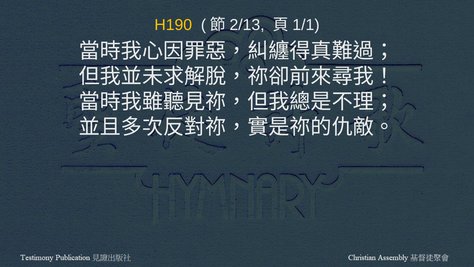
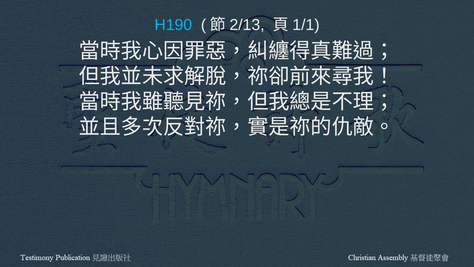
H190 colour: yellow -> light blue (173, 25)
